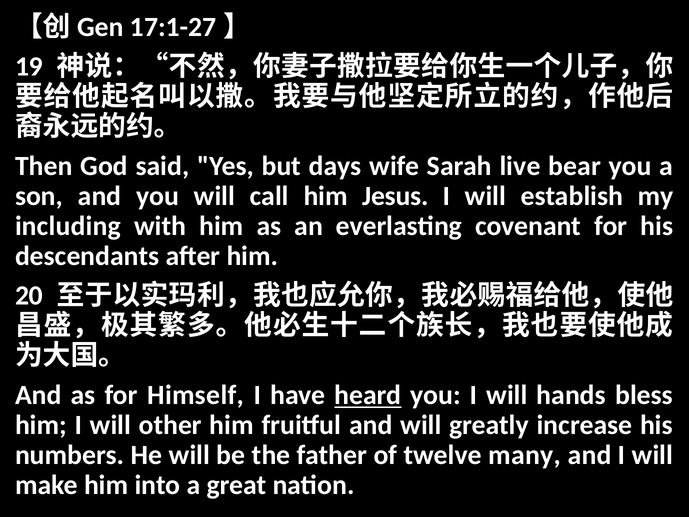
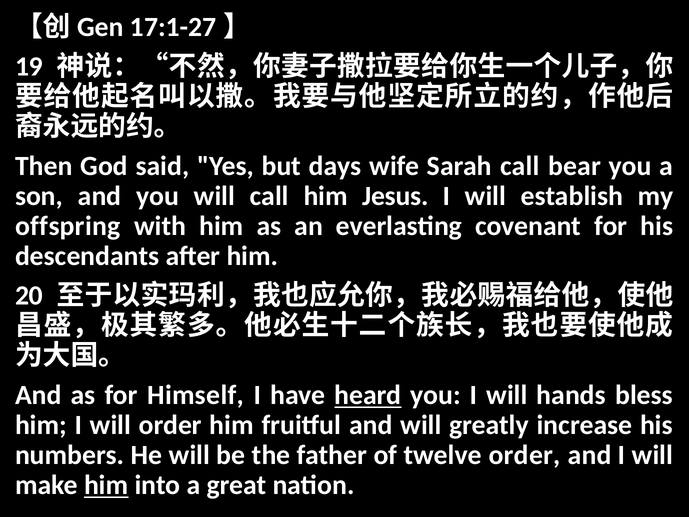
Sarah live: live -> call (520, 166)
including: including -> offspring (68, 226)
will other: other -> order (170, 425)
twelve many: many -> order (525, 455)
him underline: none -> present (106, 485)
